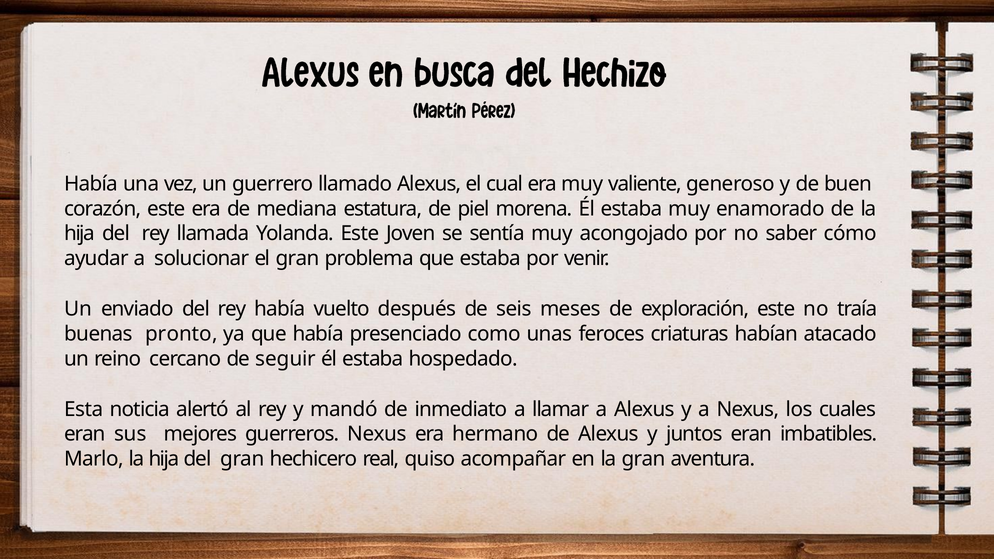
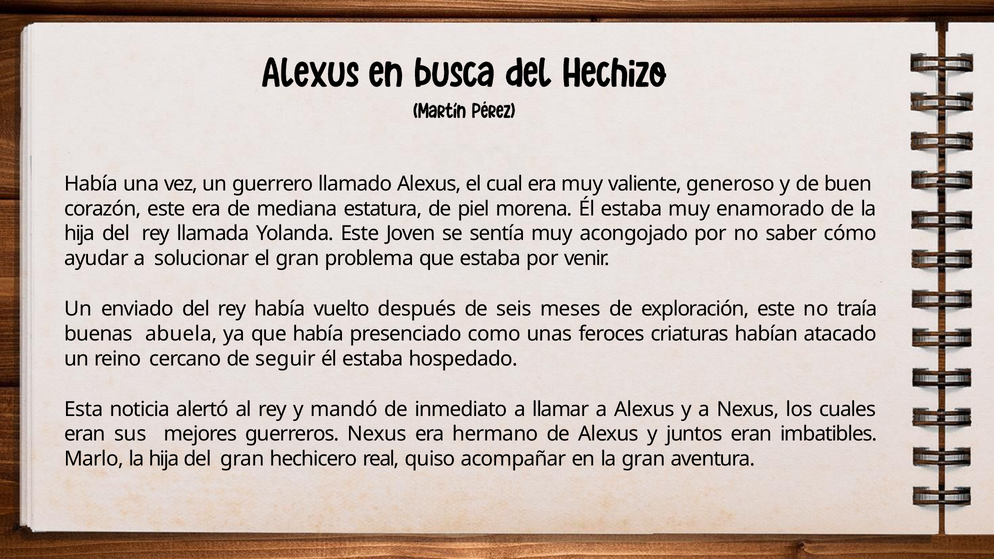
pronto: pronto -> abuela (181, 334)
